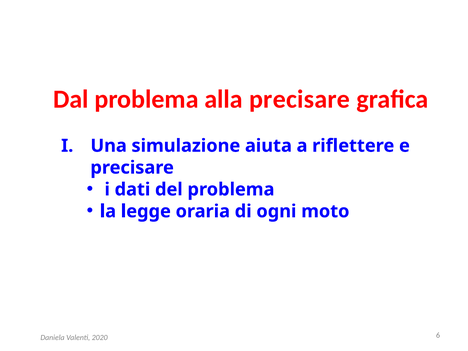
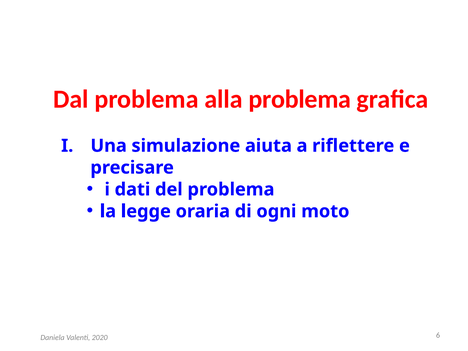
alla precisare: precisare -> problema (300, 99)
